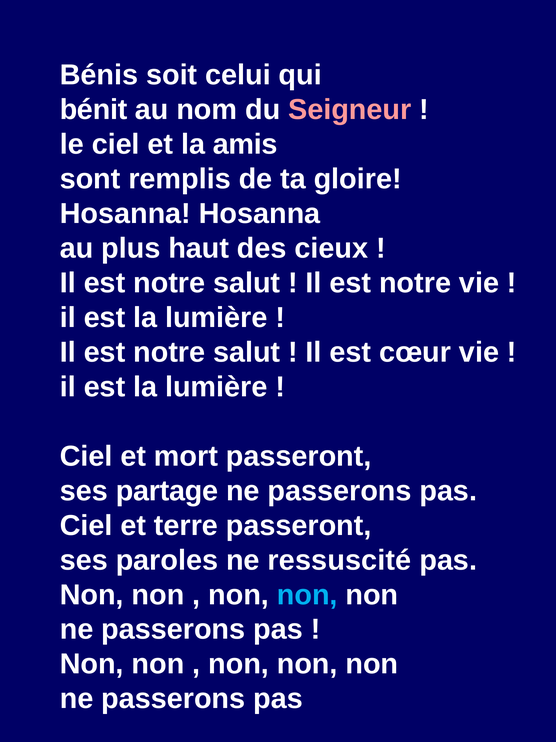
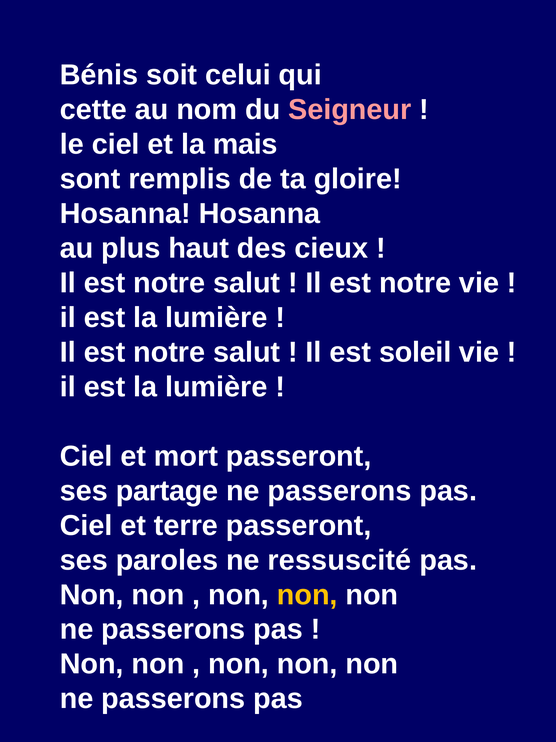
bénit: bénit -> cette (93, 110)
amis: amis -> mais (245, 144)
cœur: cœur -> soleil (415, 352)
non colour: light blue -> yellow (307, 594)
